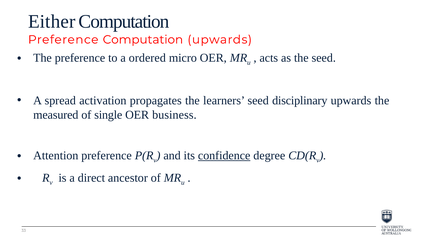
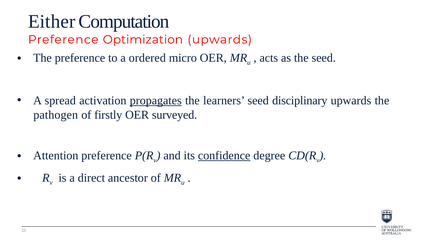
Preference Computation: Computation -> Optimization (143, 40)
propagates underline: none -> present (156, 101)
measured: measured -> pathogen (56, 115)
single: single -> firstly (108, 115)
business: business -> surveyed (175, 115)
